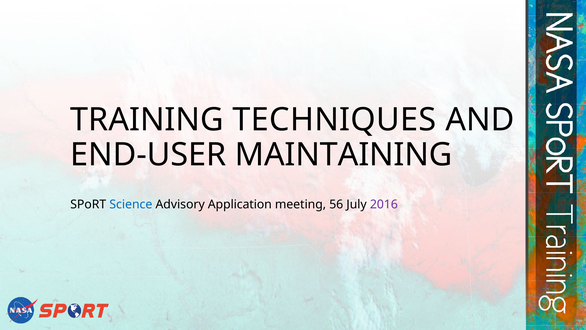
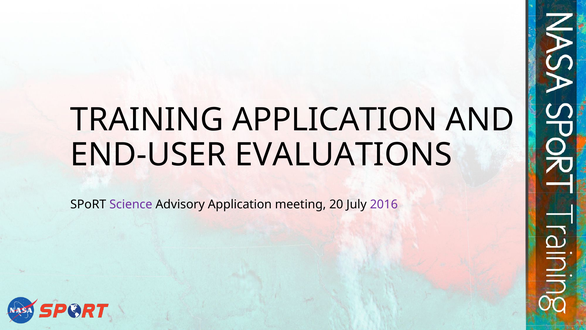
TRAINING TECHNIQUES: TECHNIQUES -> APPLICATION (335, 120)
MAINTAINING: MAINTAINING -> EVALUATIONS (344, 155)
Science colour: blue -> purple (131, 204)
56: 56 -> 20 (336, 204)
